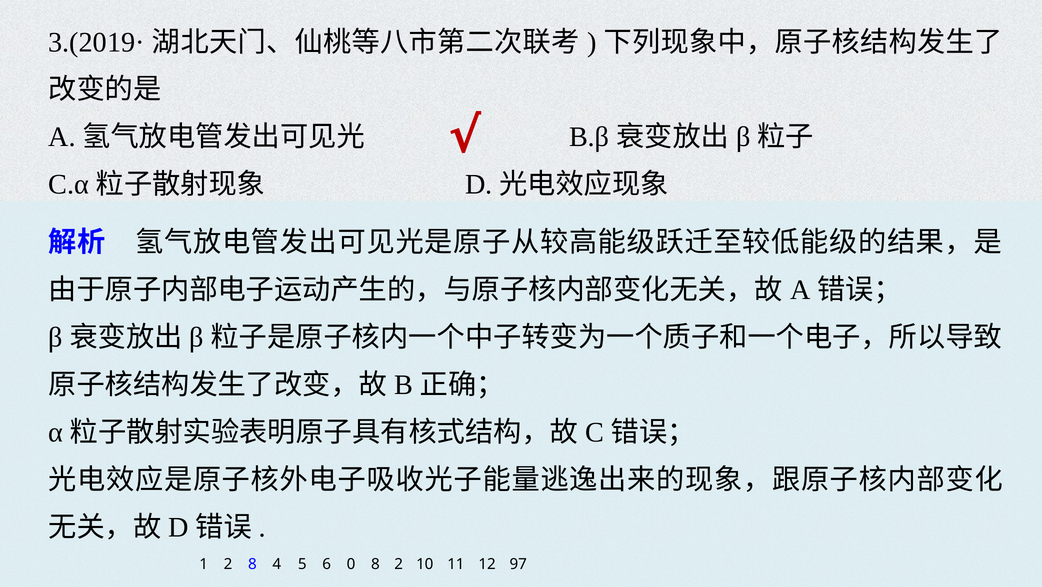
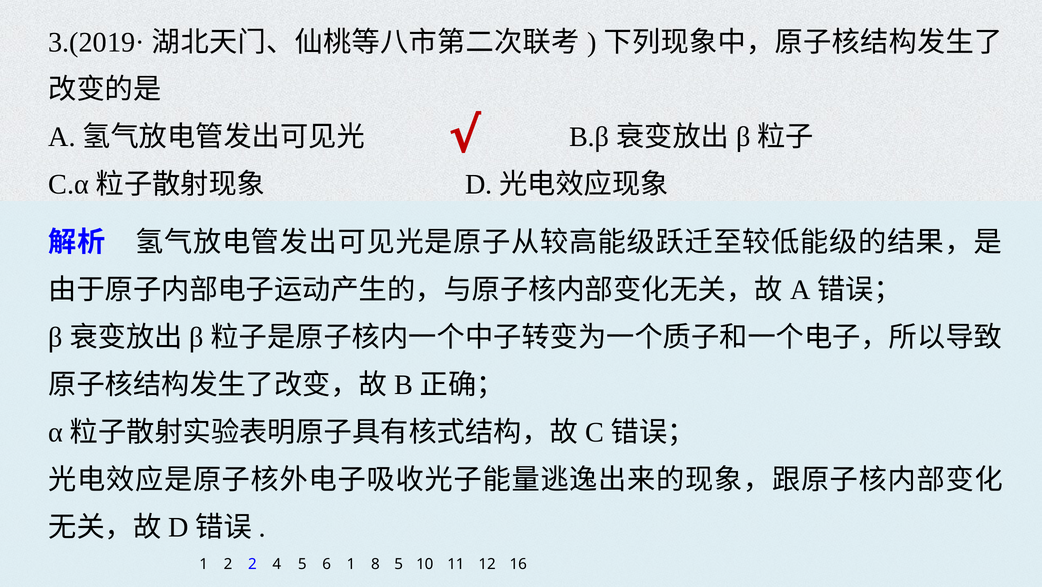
2 8: 8 -> 2 (252, 563)
6 0: 0 -> 1 (351, 563)
8 2: 2 -> 5 (399, 563)
97: 97 -> 16 (518, 563)
